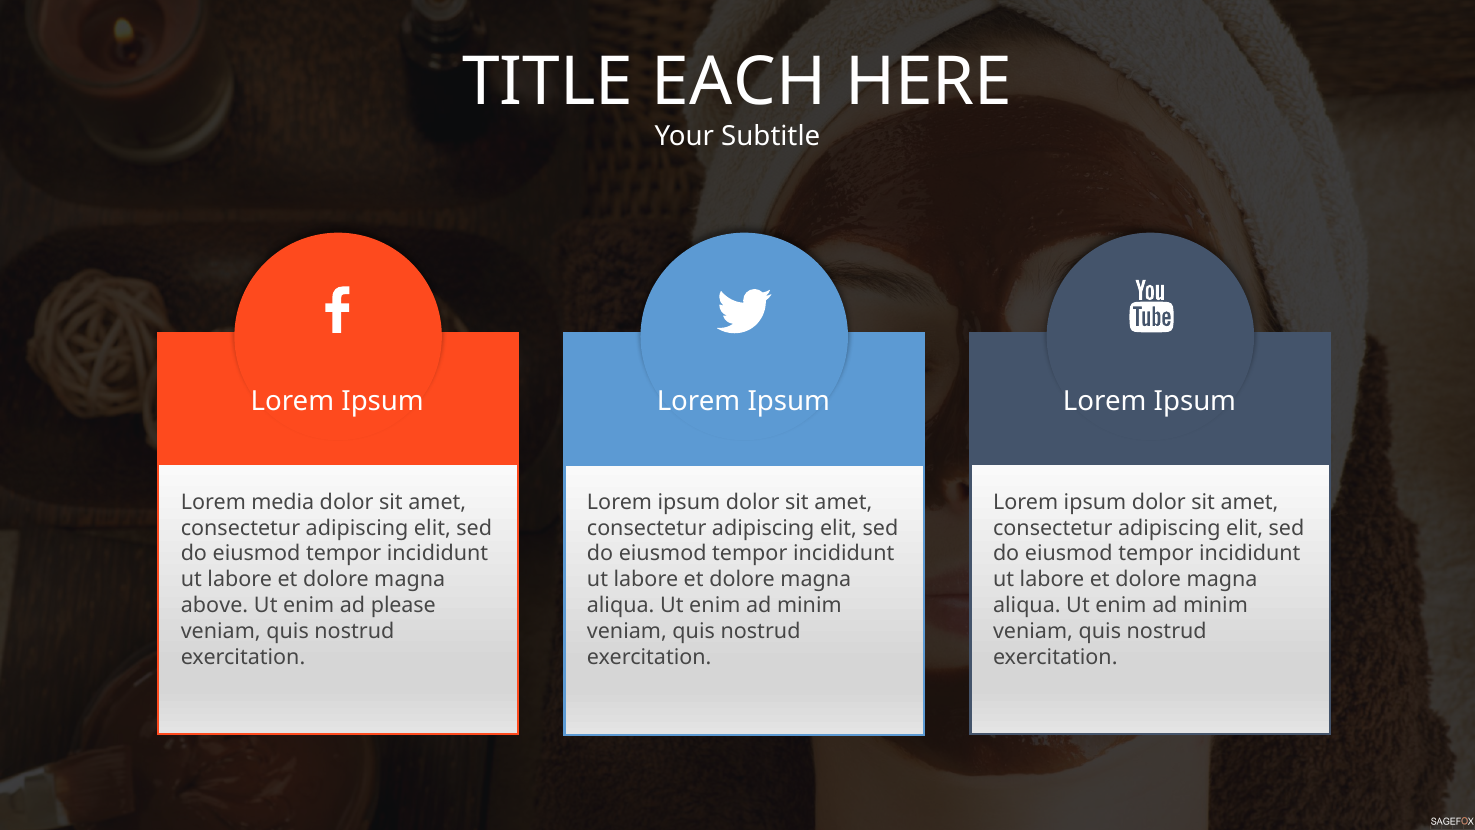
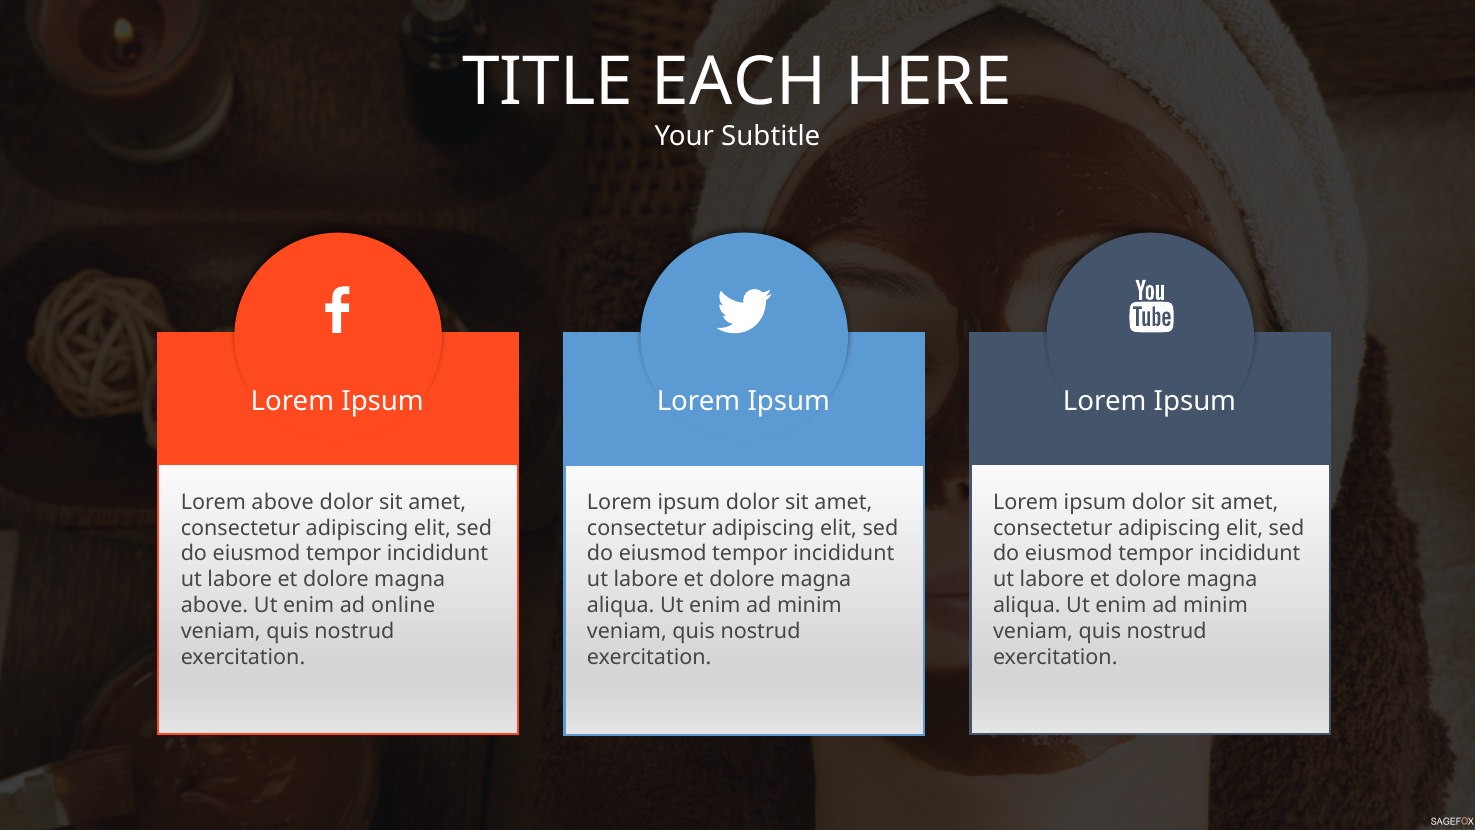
Lorem media: media -> above (283, 502)
please: please -> online (403, 605)
